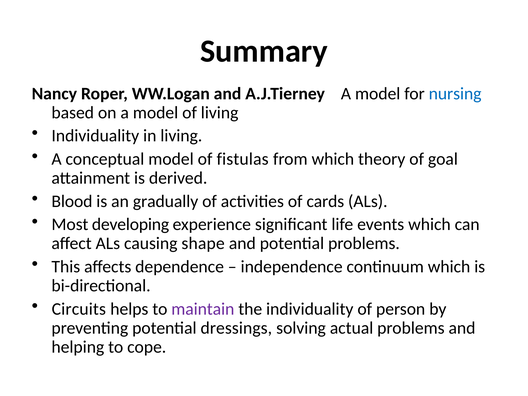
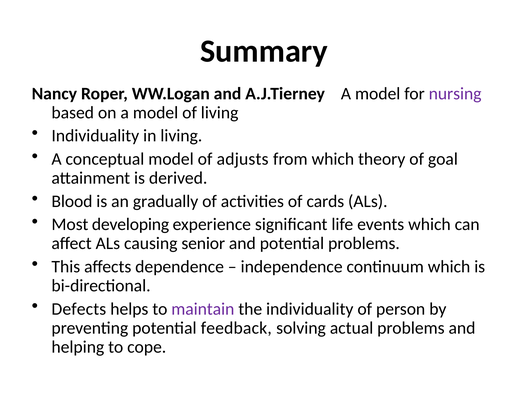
nursing colour: blue -> purple (455, 94)
fistulas: fistulas -> adjusts (243, 159)
shape: shape -> senior (203, 244)
Circuits: Circuits -> Defects (79, 309)
dressings: dressings -> feedback (236, 328)
